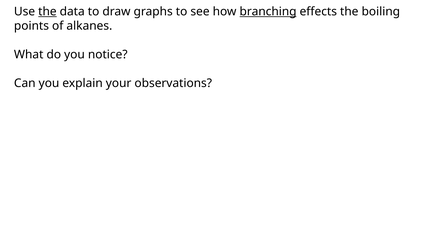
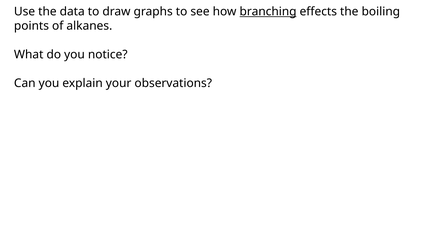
the underline: present -> none (47, 12)
